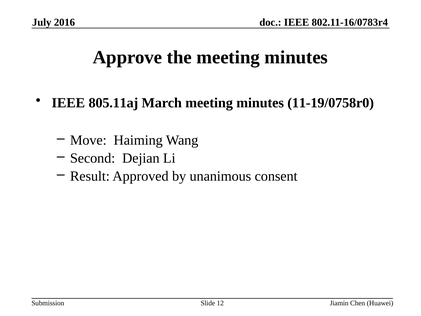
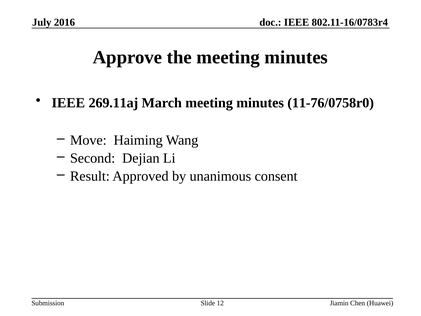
805.11aj: 805.11aj -> 269.11aj (113, 103)
11-19/0758r0: 11-19/0758r0 -> 11-76/0758r0 (331, 103)
